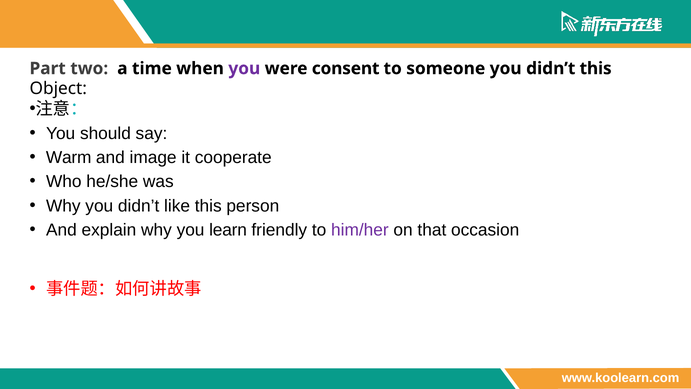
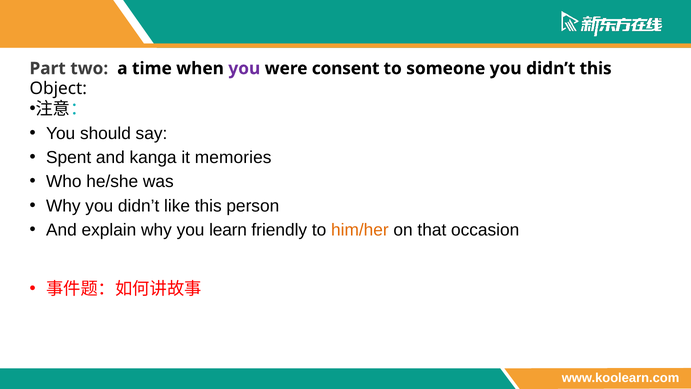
Warm: Warm -> Spent (69, 157)
image: image -> kanga (153, 157)
cooperate: cooperate -> memories (233, 157)
him/her colour: purple -> orange (360, 230)
